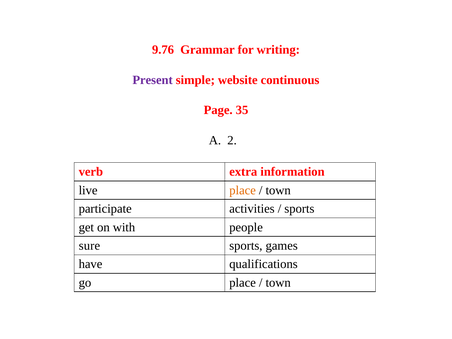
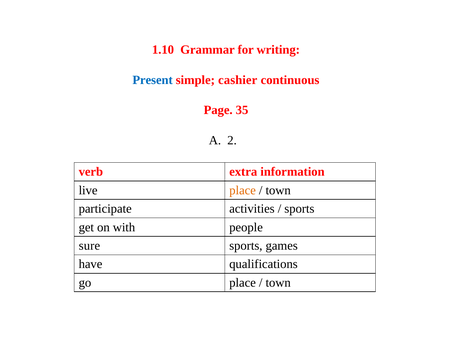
9.76: 9.76 -> 1.10 (163, 50)
Present colour: purple -> blue (153, 80)
website: website -> cashier (238, 80)
